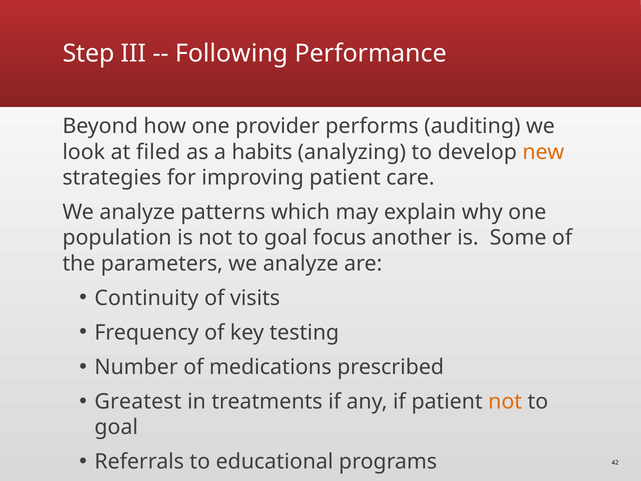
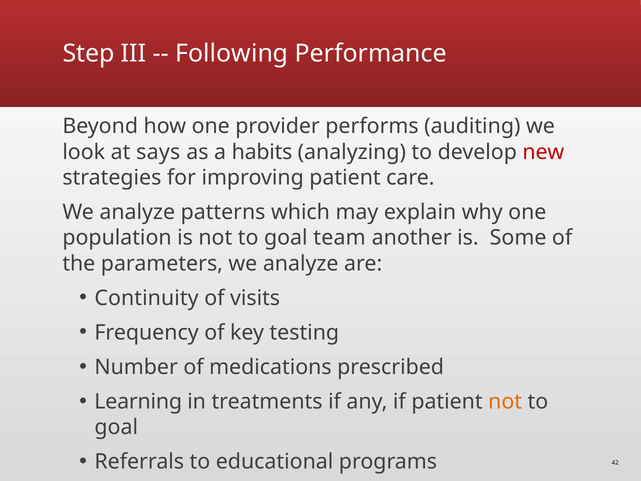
filed: filed -> says (158, 152)
new colour: orange -> red (543, 152)
focus: focus -> team (340, 238)
Greatest: Greatest -> Learning (138, 401)
